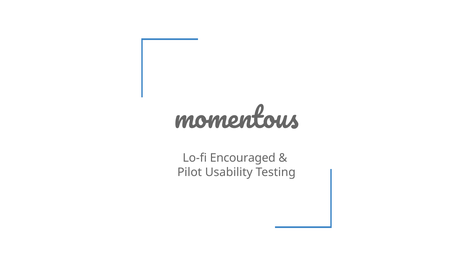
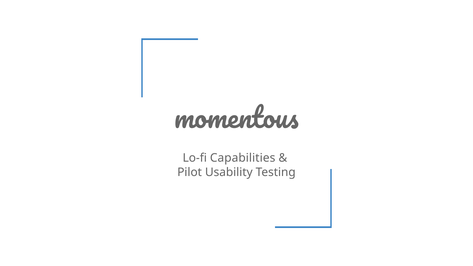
Encouraged: Encouraged -> Capabilities (243, 158)
